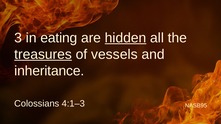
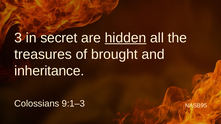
eating: eating -> secret (59, 38)
treasures underline: present -> none (43, 54)
vessels: vessels -> brought (114, 54)
4:1–3: 4:1–3 -> 9:1–3 (73, 104)
